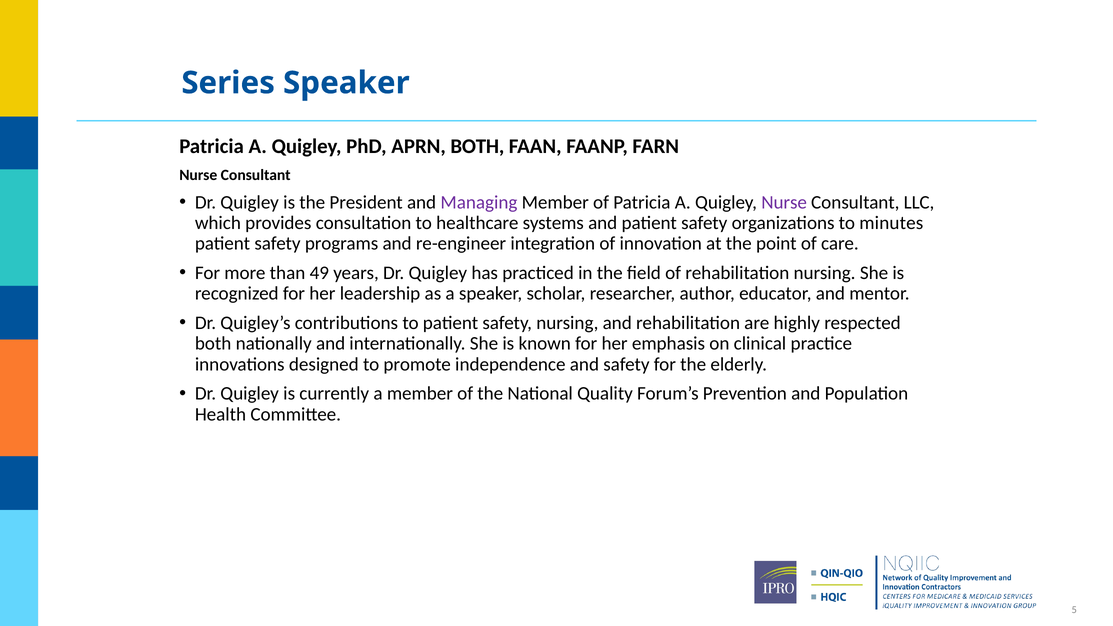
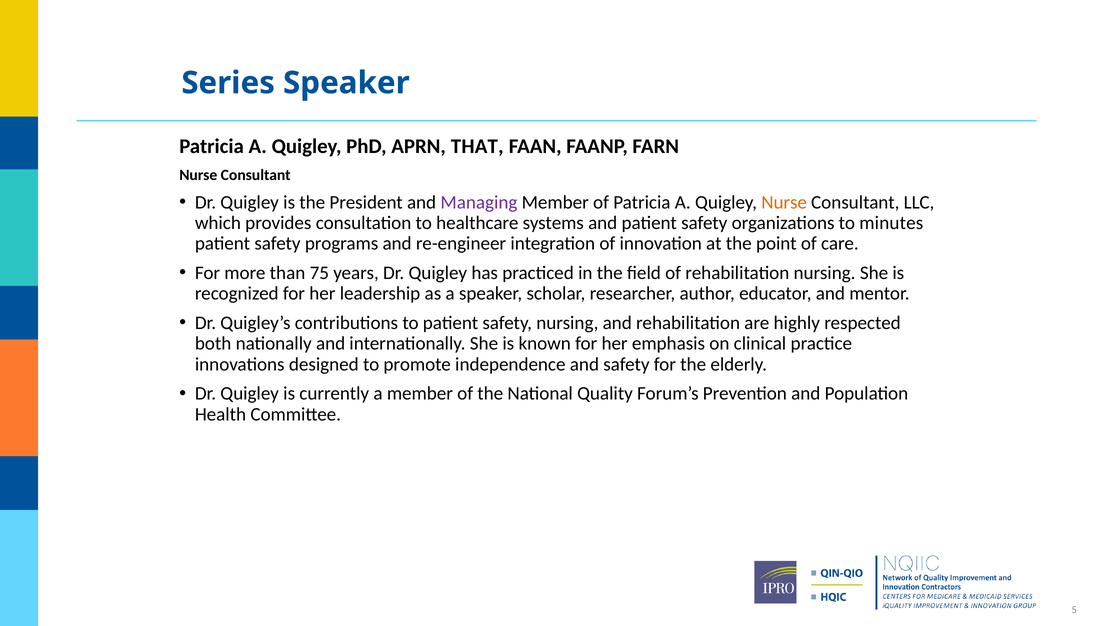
APRN BOTH: BOTH -> THAT (477, 146)
Nurse colour: purple -> orange (784, 202)
49: 49 -> 75 (319, 273)
